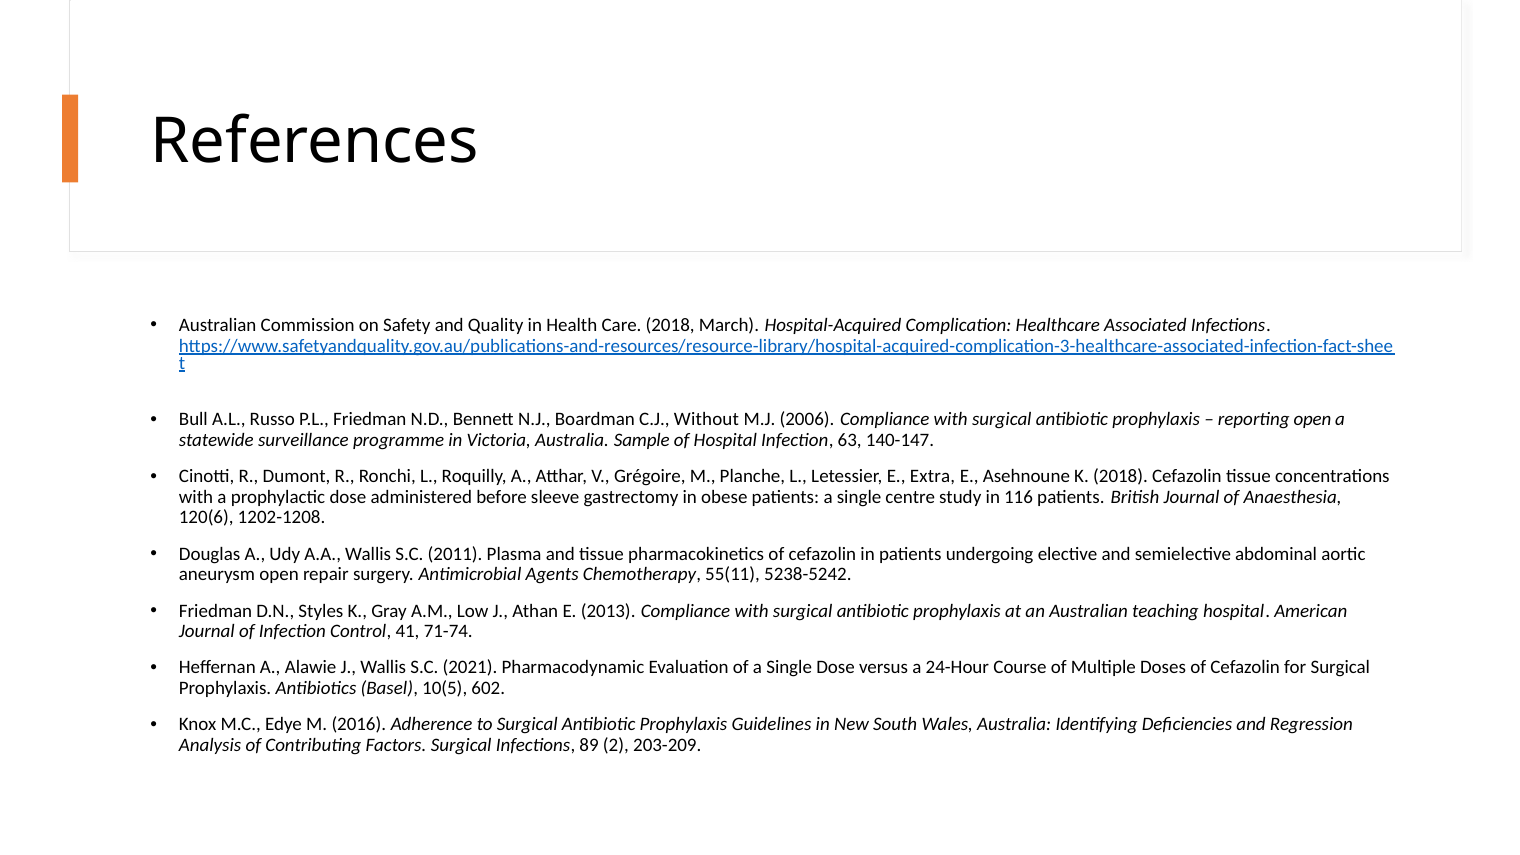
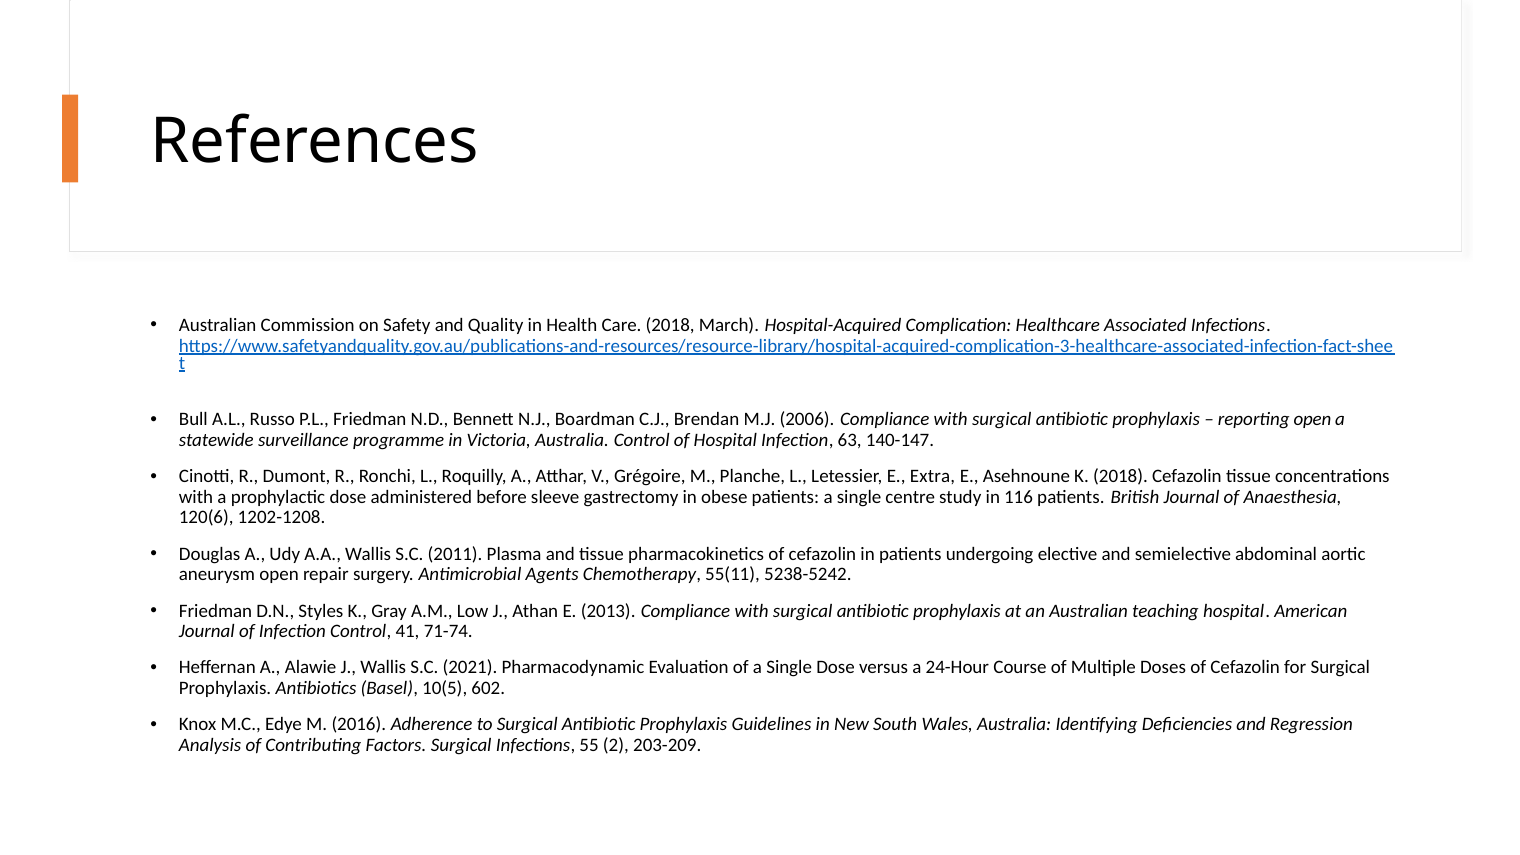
Without: Without -> Brendan (707, 420)
Australia Sample: Sample -> Control (642, 440)
89: 89 -> 55 (589, 745)
